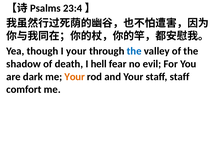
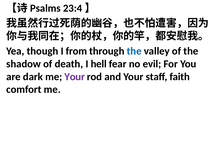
I your: your -> from (76, 51)
Your colour: orange -> purple (75, 77)
staff staff: staff -> faith (180, 77)
